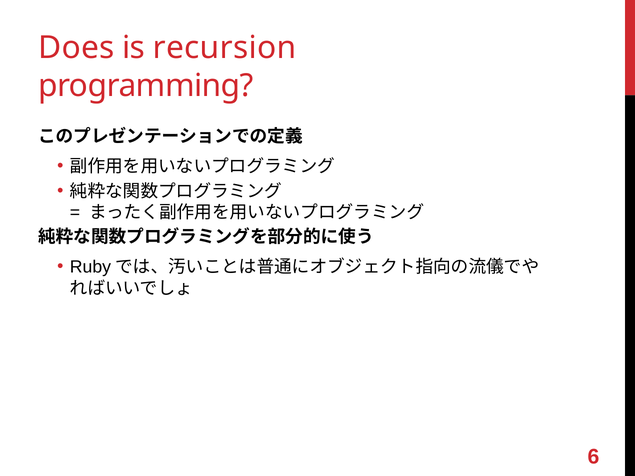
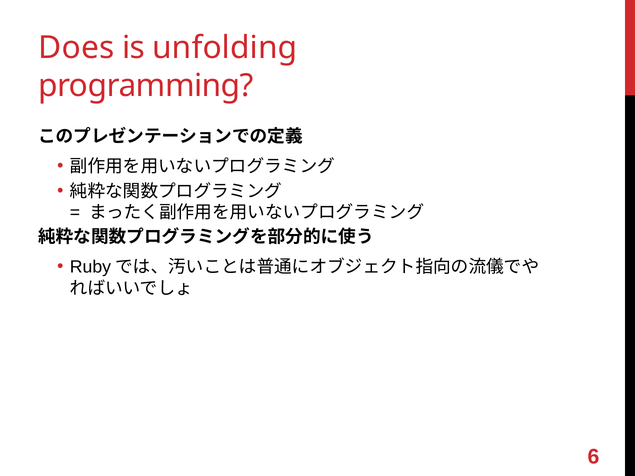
recursion: recursion -> unfolding (225, 48)
